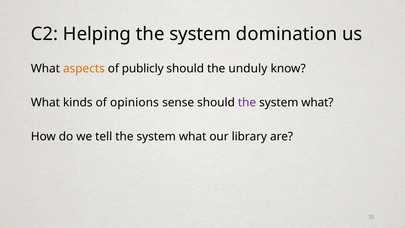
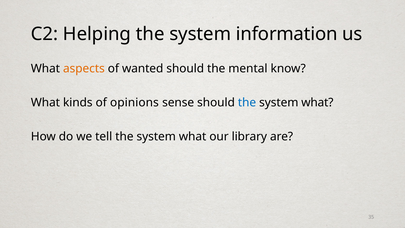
domination: domination -> information (287, 34)
publicly: publicly -> wanted (143, 68)
unduly: unduly -> mental (248, 68)
the colour: purple -> blue (247, 102)
